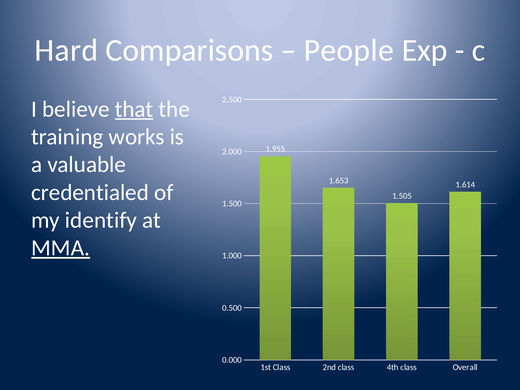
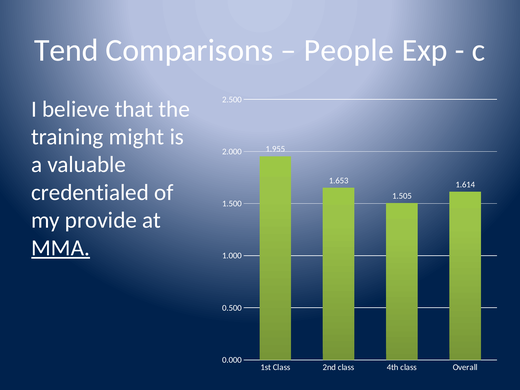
Hard: Hard -> Tend (66, 50)
that underline: present -> none (134, 109)
works: works -> might (136, 137)
identify: identify -> provide (101, 220)
